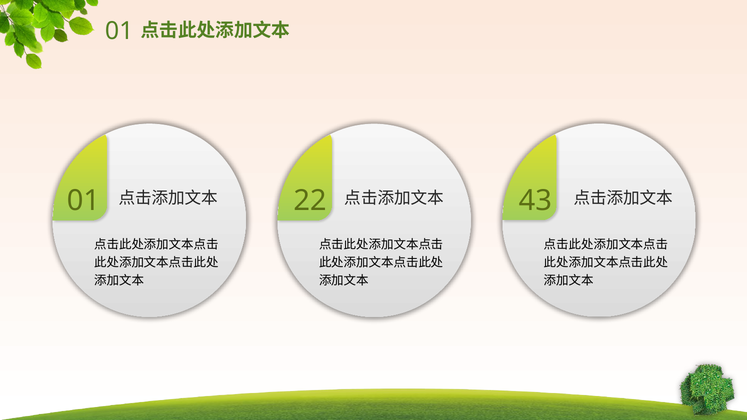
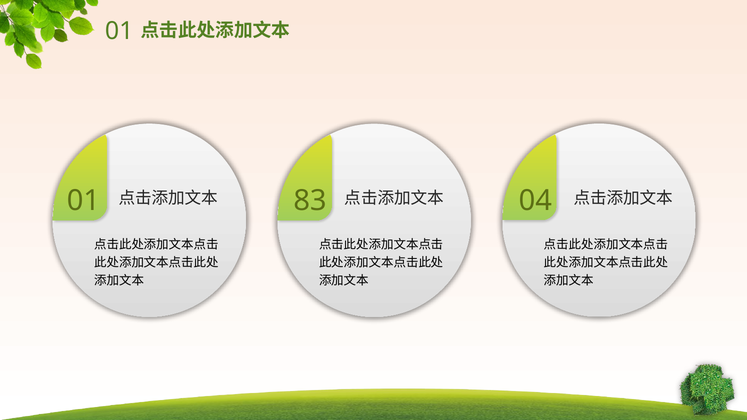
22: 22 -> 83 (310, 201)
43: 43 -> 04 (535, 201)
